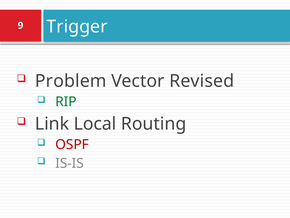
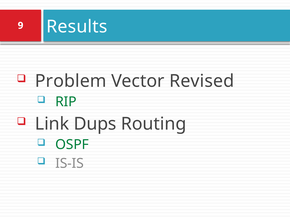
Trigger: Trigger -> Results (77, 27)
Local: Local -> Dups (95, 123)
OSPF colour: red -> green (72, 144)
